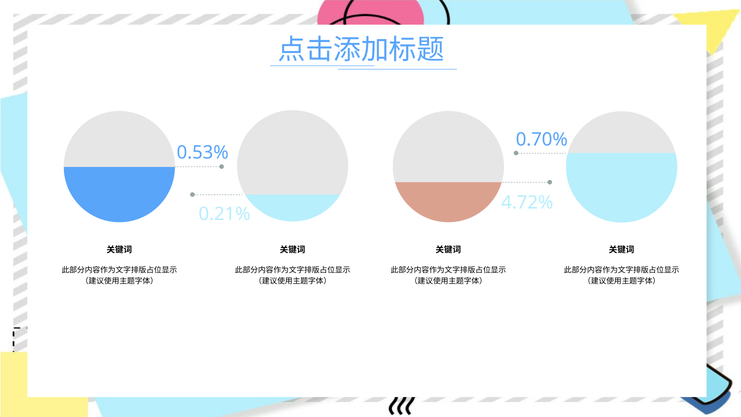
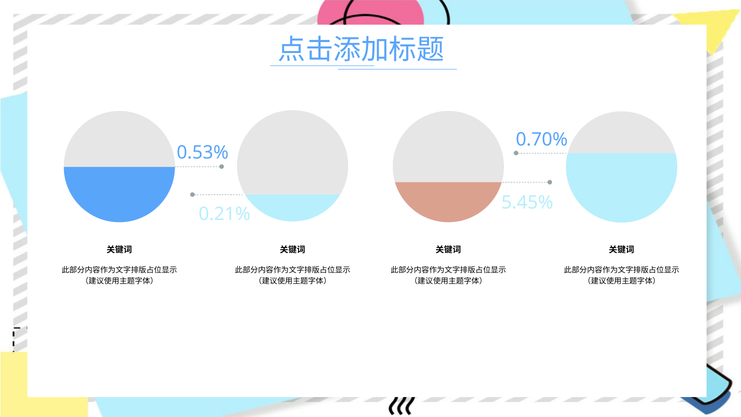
4.72%: 4.72% -> 5.45% (527, 202)
